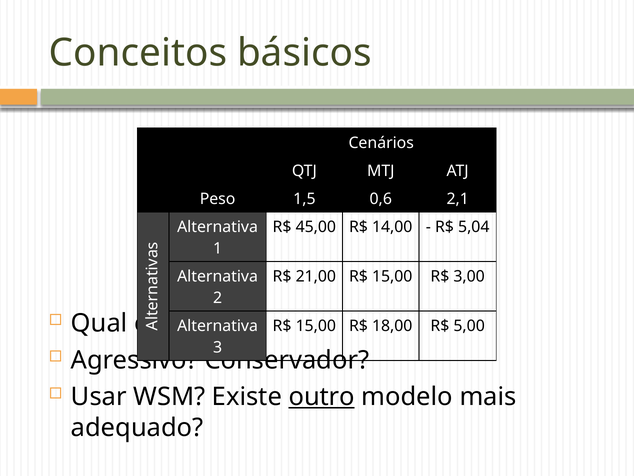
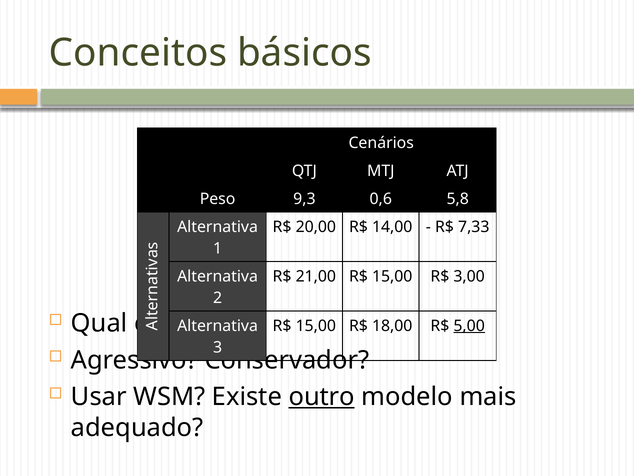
1,5: 1,5 -> 9,3 (304, 199)
2,1: 2,1 -> 5,8 (458, 199)
45,00: 45,00 -> 20,00 (316, 227)
5,04: 5,04 -> 7,33 (474, 227)
5,00 underline: none -> present (469, 326)
